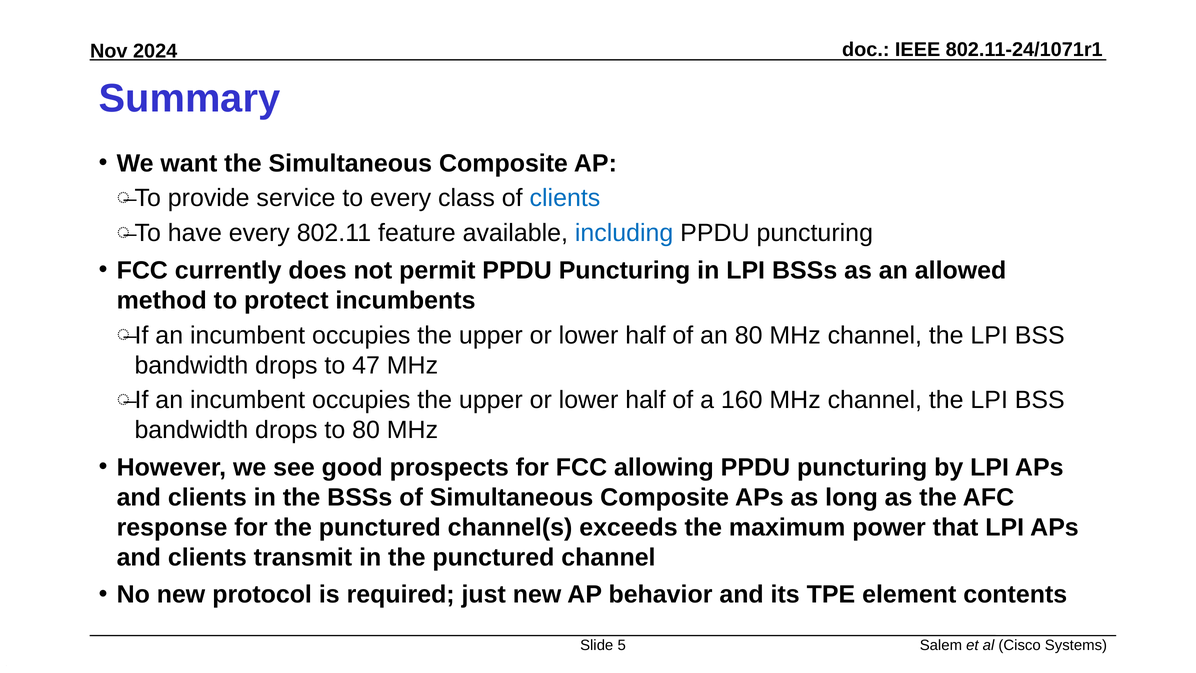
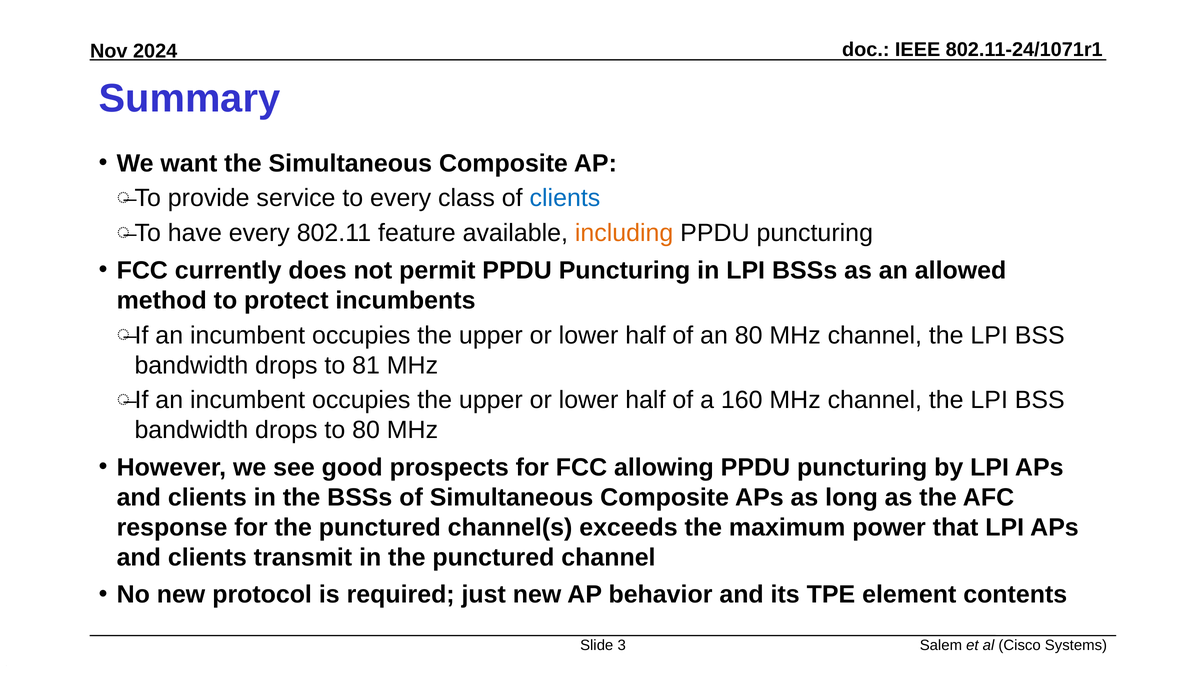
including colour: blue -> orange (624, 233)
47: 47 -> 81 (366, 365)
5: 5 -> 3 (622, 645)
